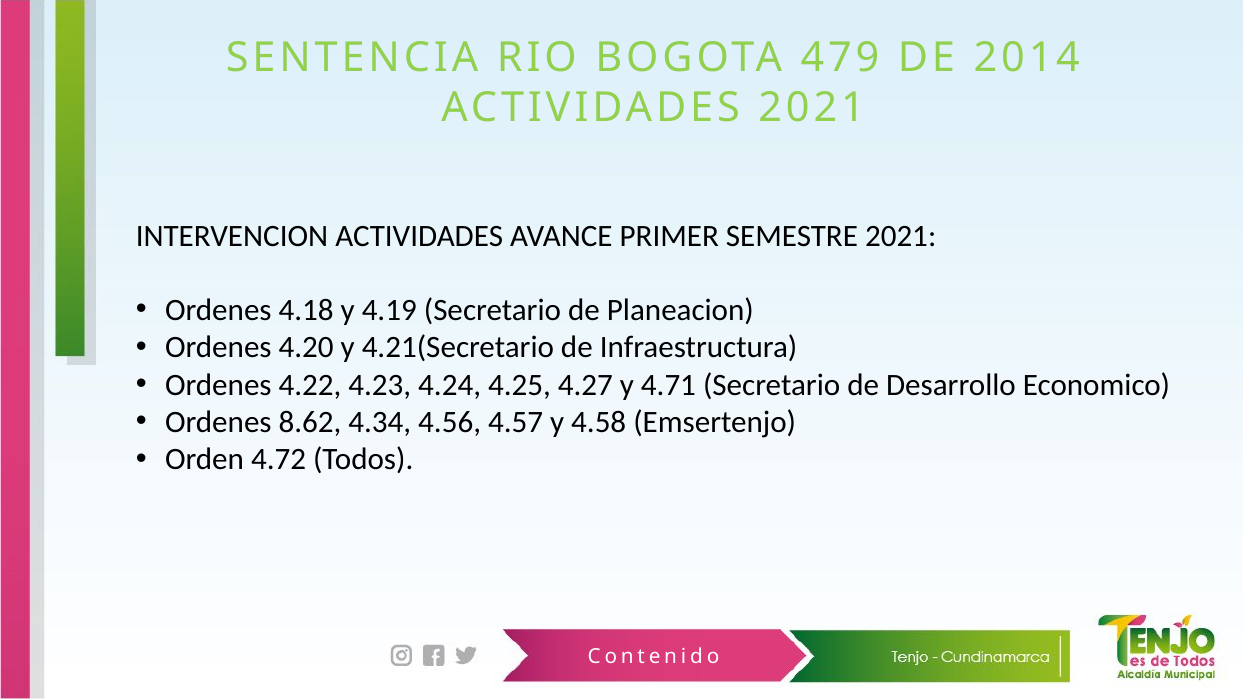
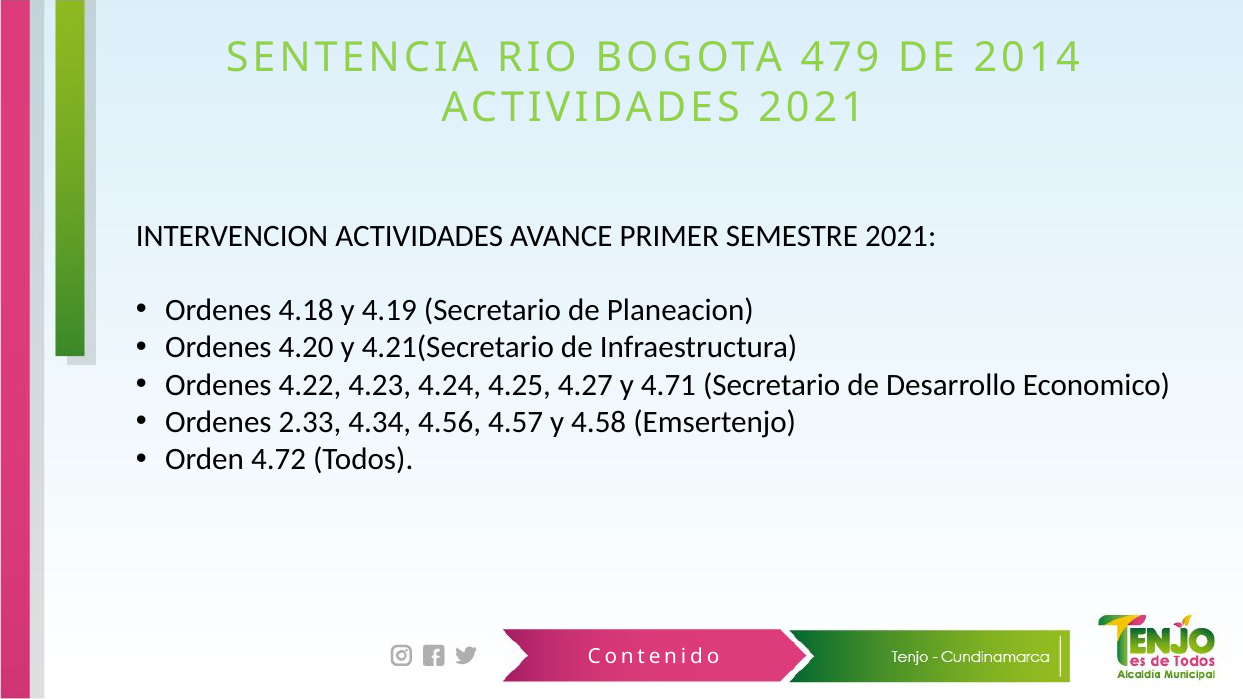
8.62: 8.62 -> 2.33 (310, 422)
